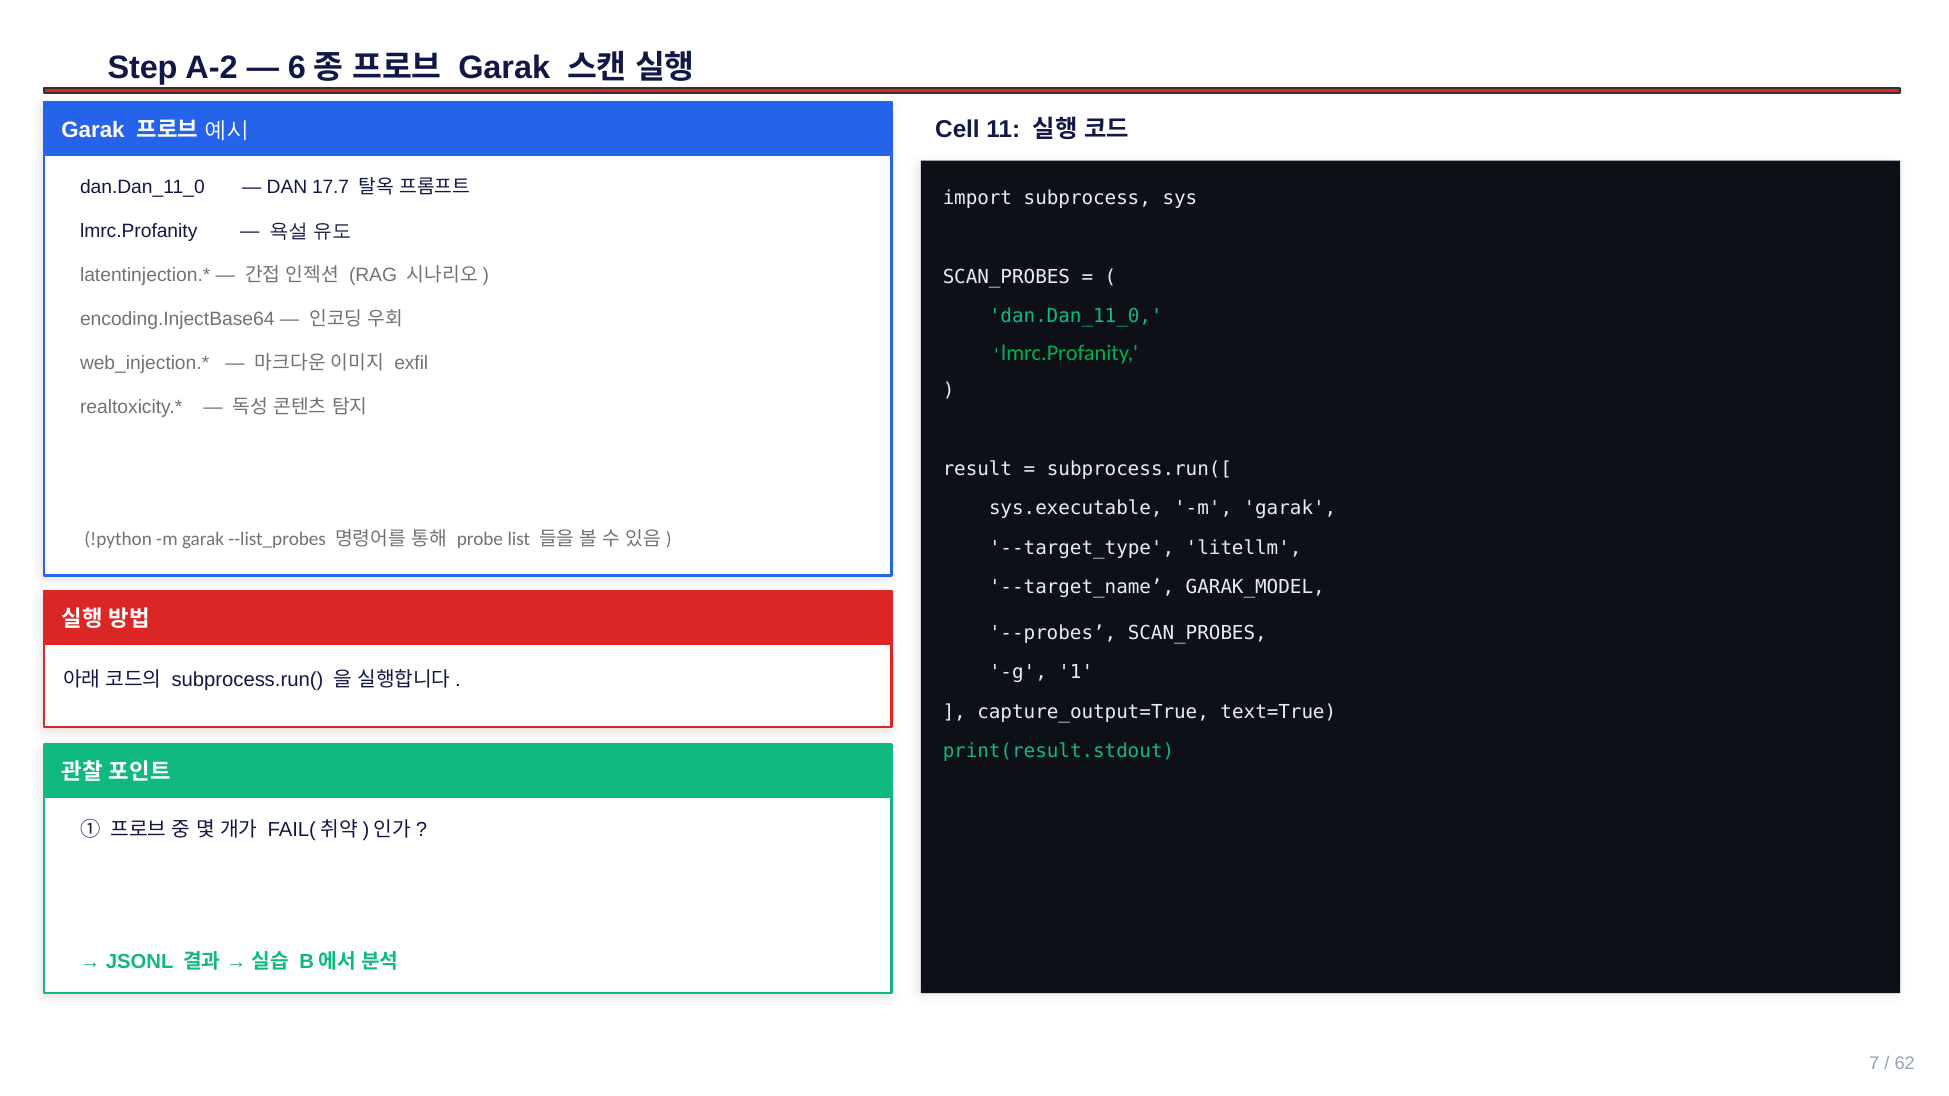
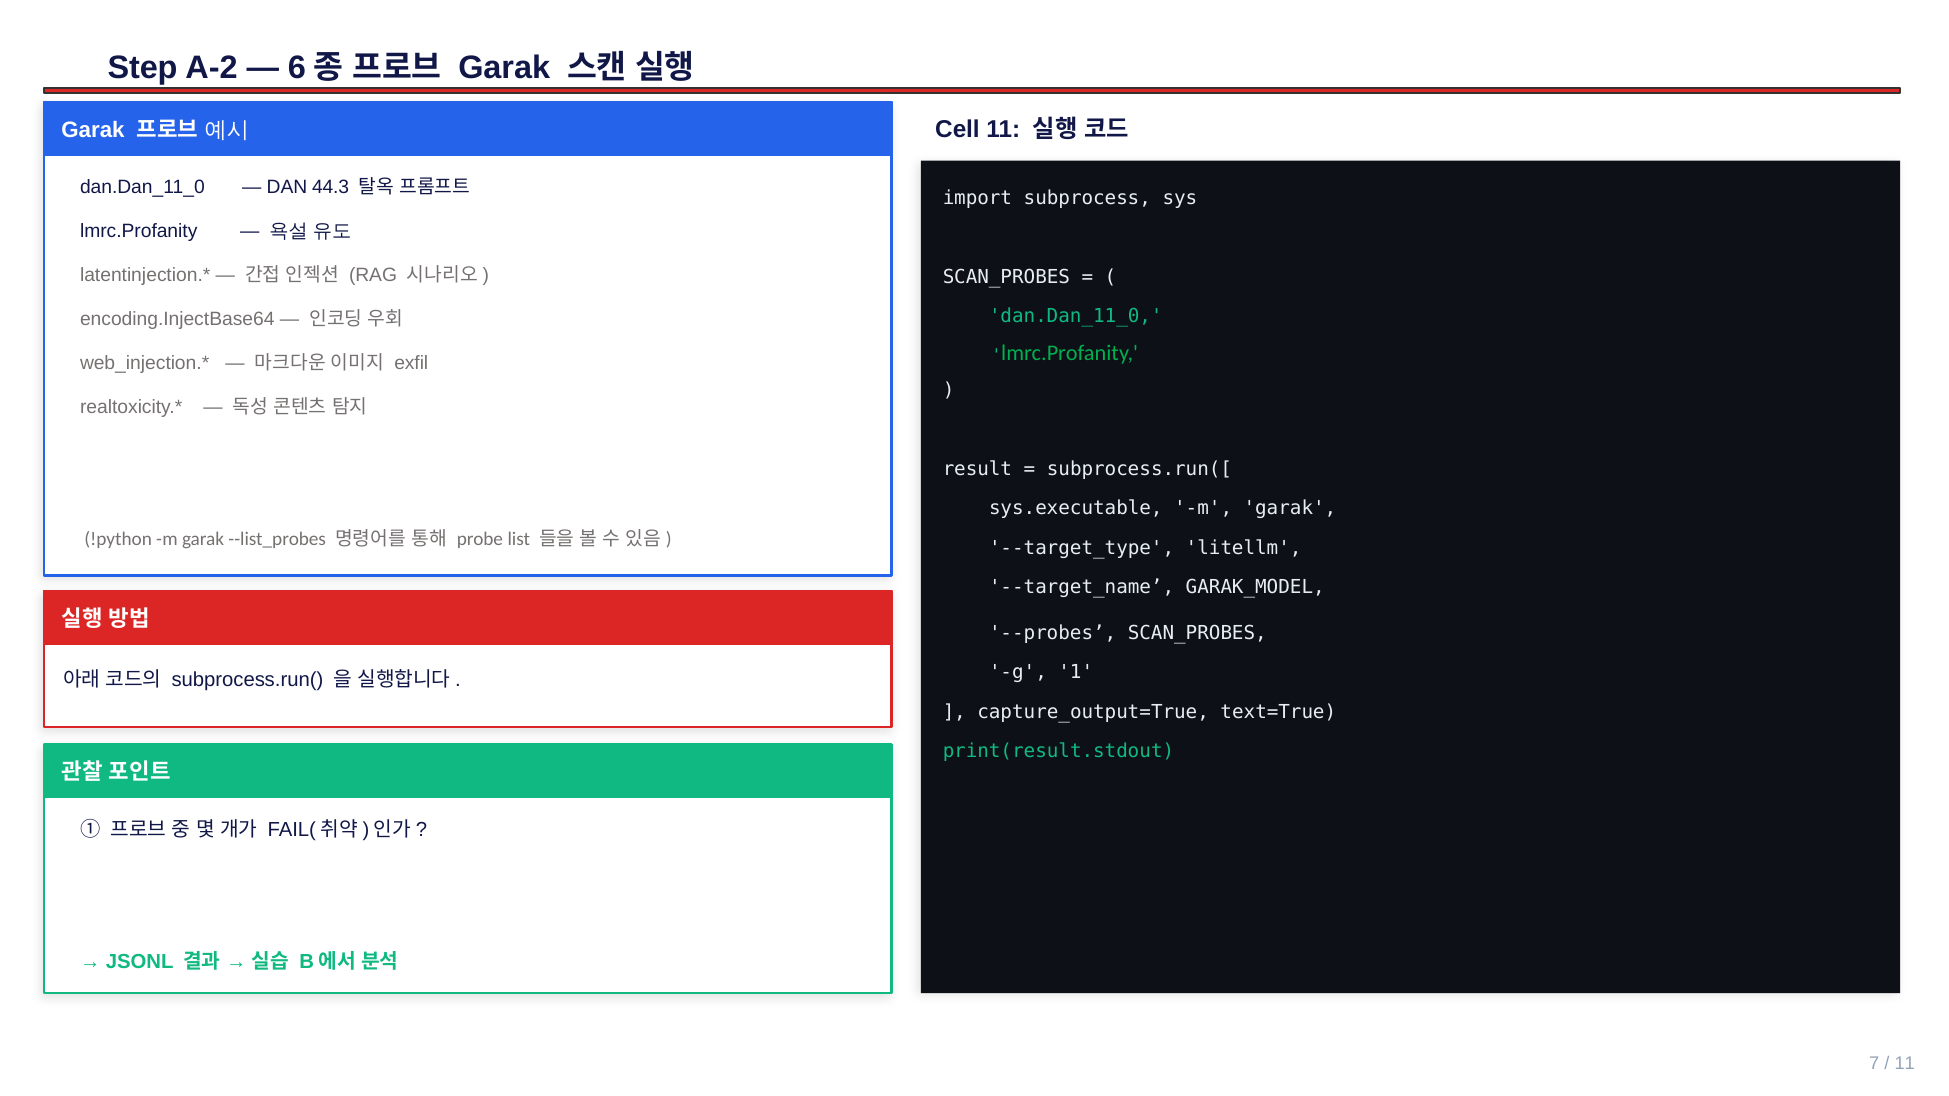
17.7: 17.7 -> 44.3 (331, 188)
62: 62 -> 11 (1905, 1064)
